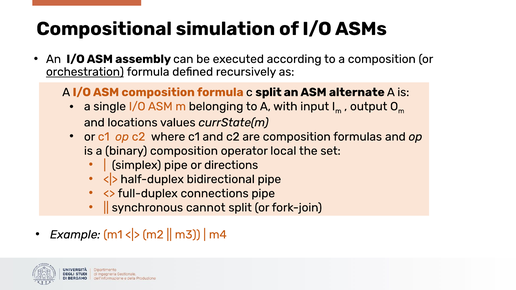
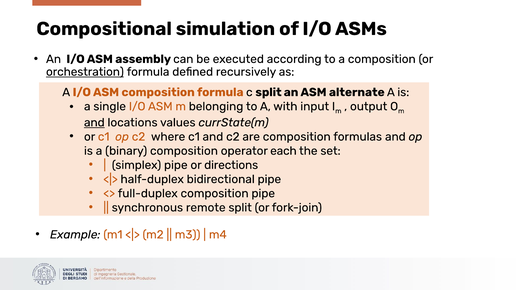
and underline: none -> present (94, 123)
local: local -> each (283, 151)
full-duplex connections: connections -> composition (215, 194)
cannot: cannot -> remote (206, 208)
